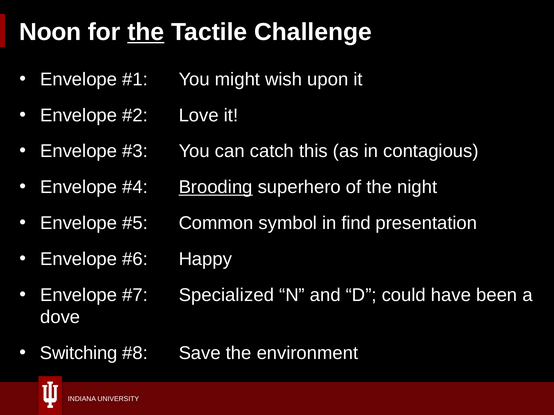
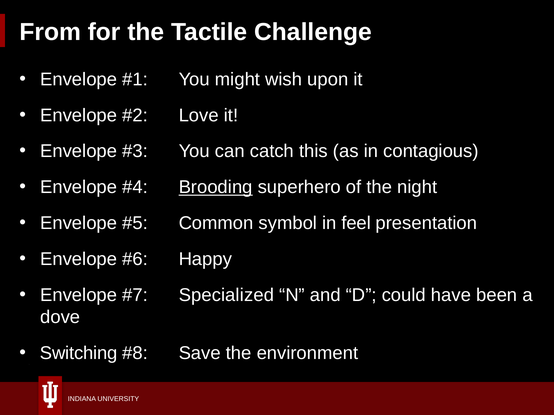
Noon: Noon -> From (50, 32)
the underline: present -> none (146, 32)
find: find -> feel (356, 223)
